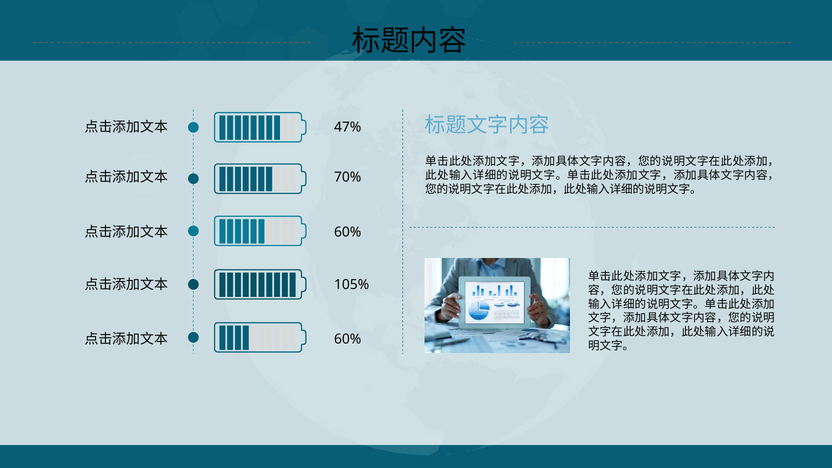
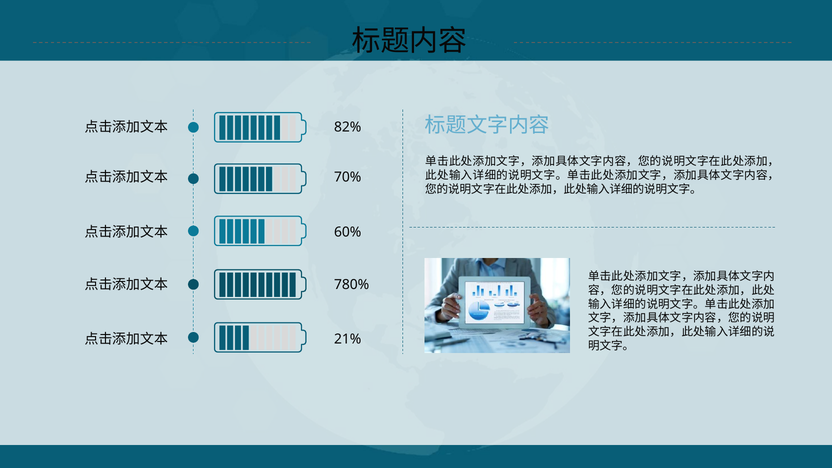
47%: 47% -> 82% (348, 127)
105%: 105% -> 780% (352, 285)
60%: 60% -> 21% (348, 339)
